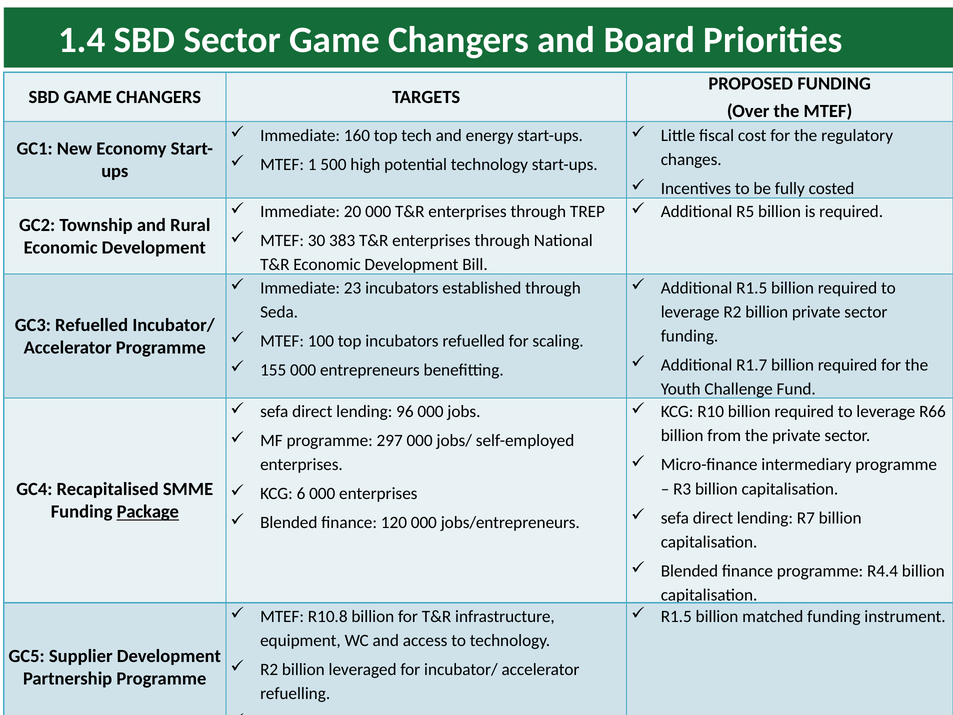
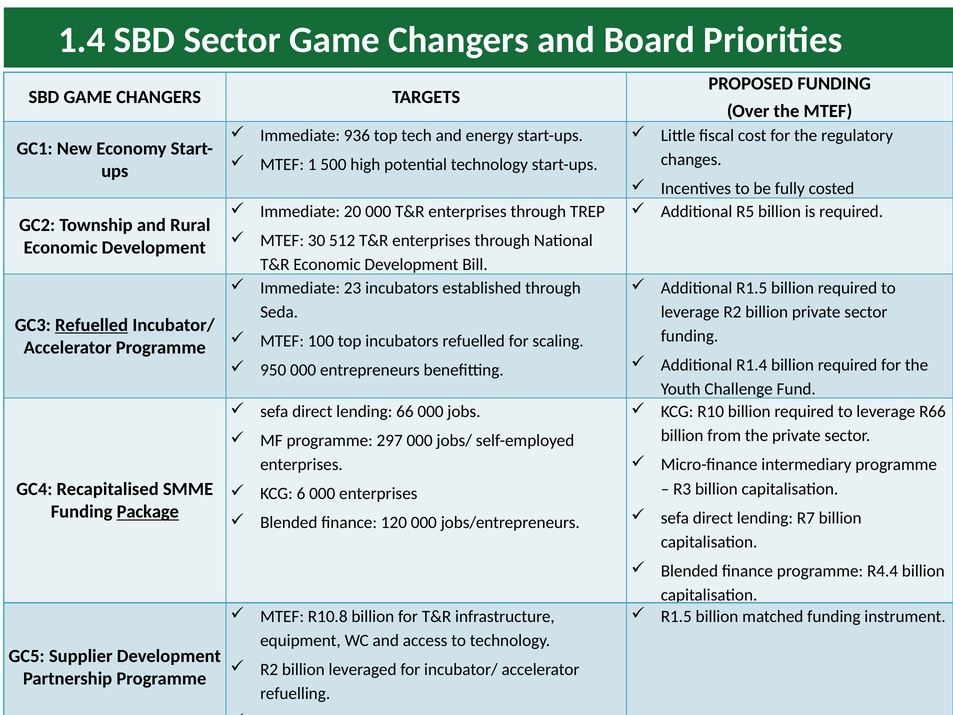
160: 160 -> 936 (357, 135)
383: 383 -> 512 (342, 241)
Refuelled underline: none -> present (92, 325)
R1.7: R1.7 -> R1.4 (752, 365)
155: 155 -> 950 (273, 370)
96: 96 -> 66 (405, 412)
